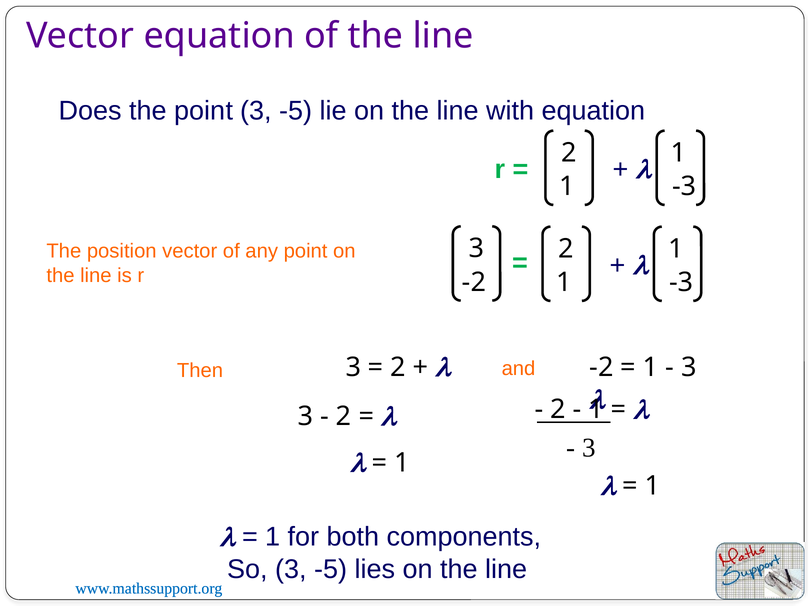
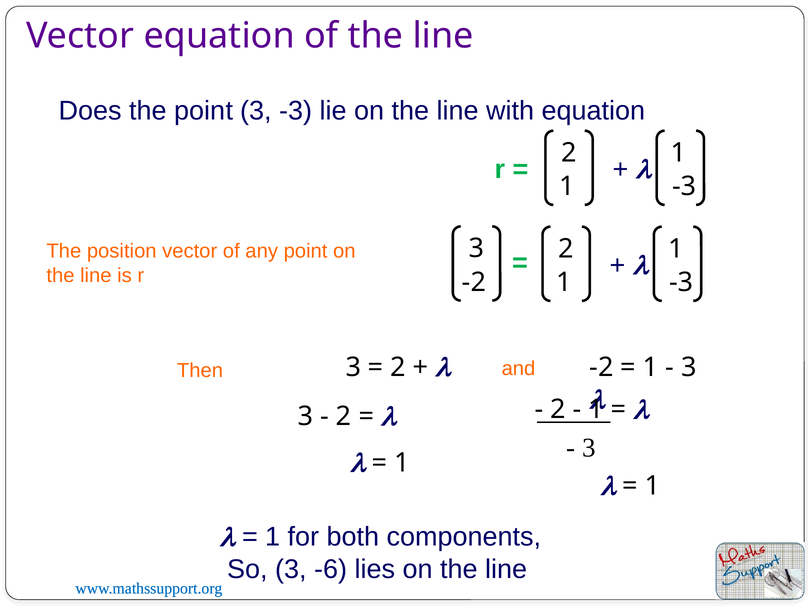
point 3 -5: -5 -> -3 (296, 111)
So 3 -5: -5 -> -6 (331, 569)
